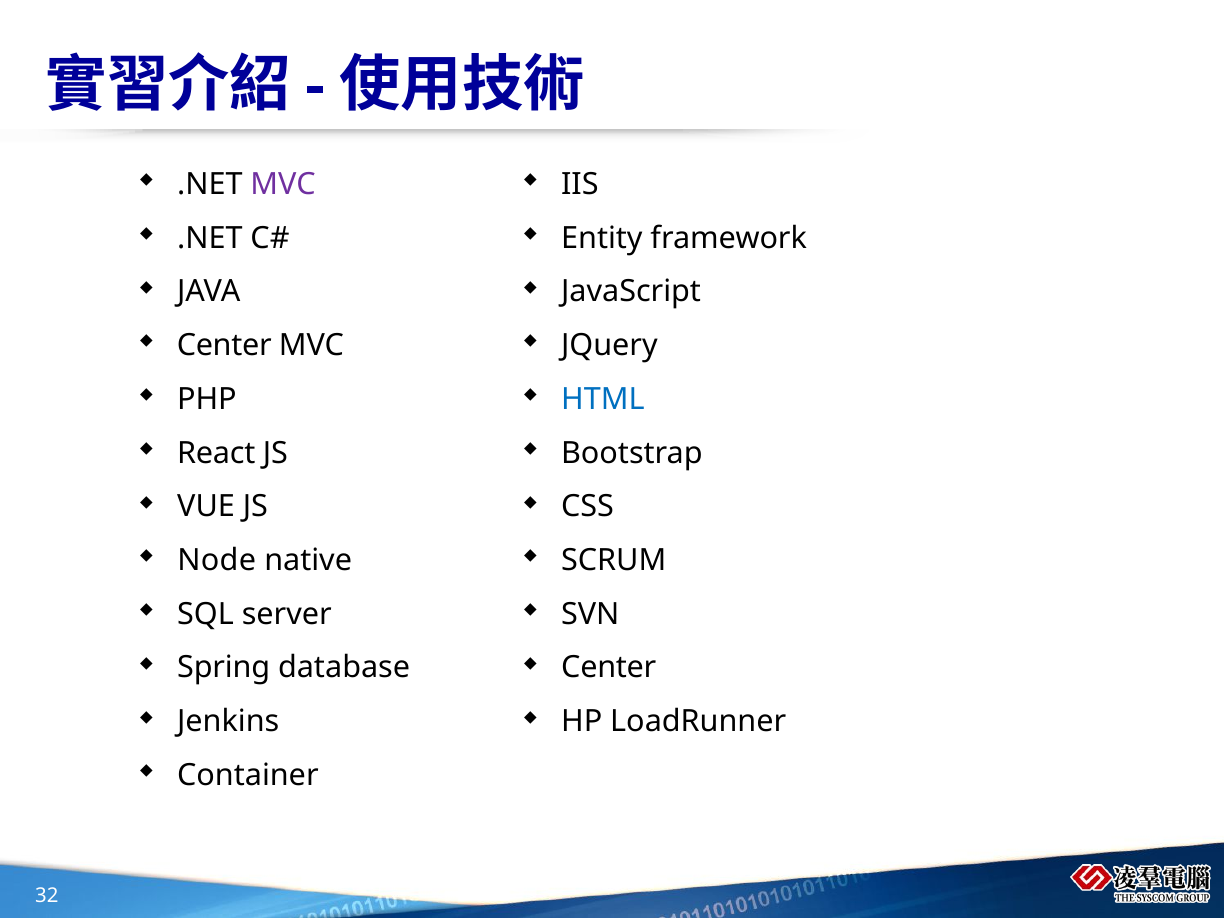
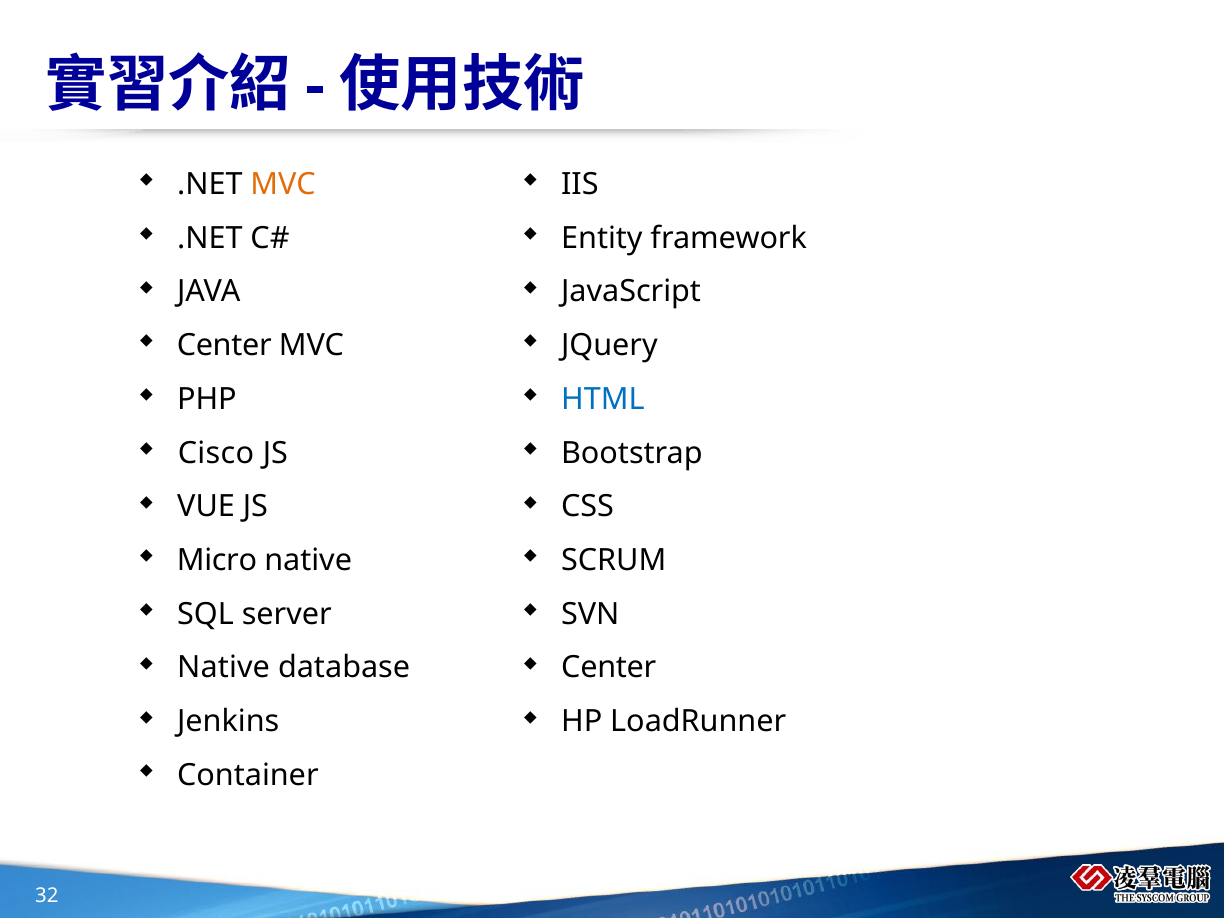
MVC colour: purple -> orange (283, 184)
React: React -> Cisco (216, 453)
Node: Node -> Micro (217, 560)
Spring: Spring -> Native (224, 668)
